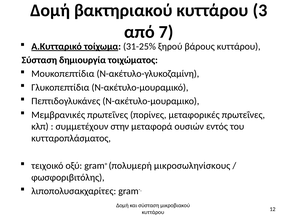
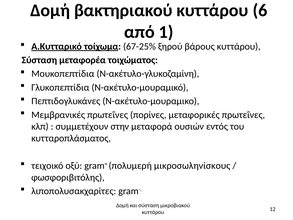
3: 3 -> 6 (260, 10)
7: 7 -> 1 (166, 32)
31-25%: 31-25% -> 67-25% (139, 46)
δημιουργία: δημιουργία -> μεταφορέα (83, 60)
